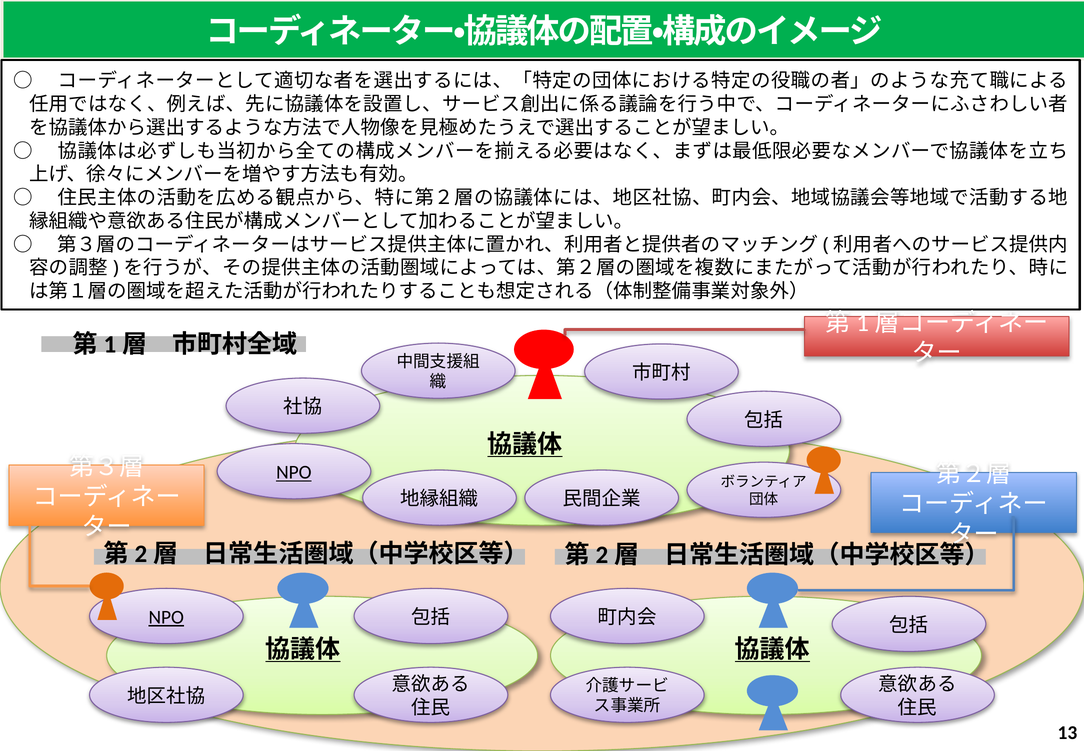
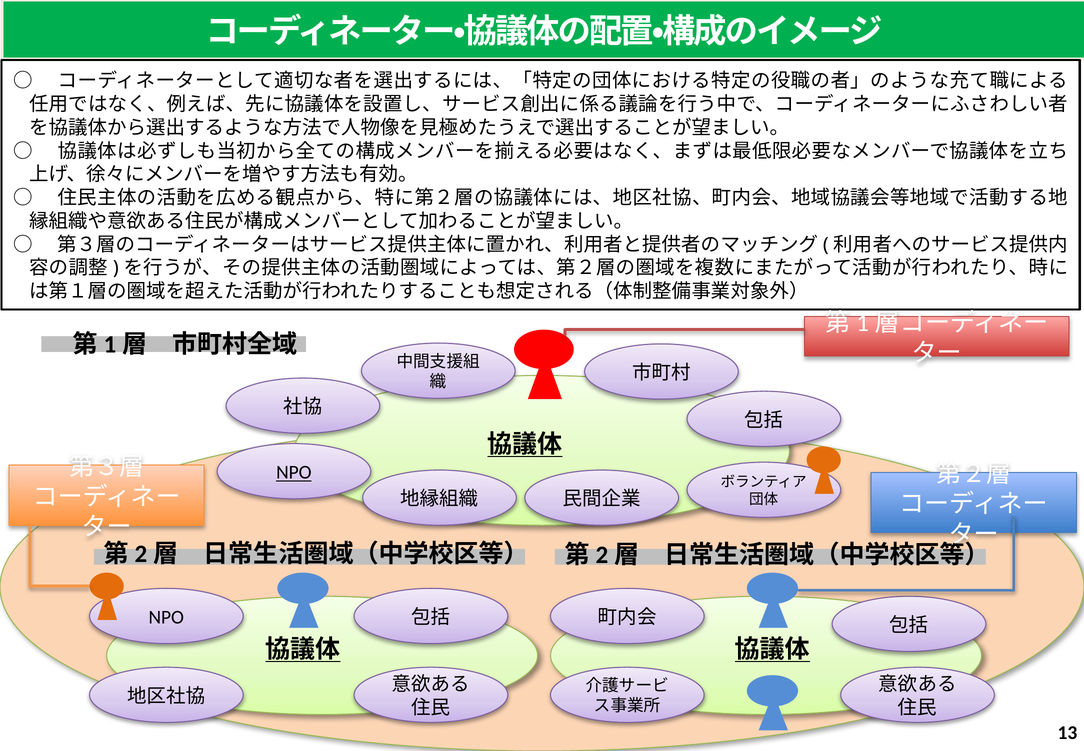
NPO underline: present -> none (166, 617)
